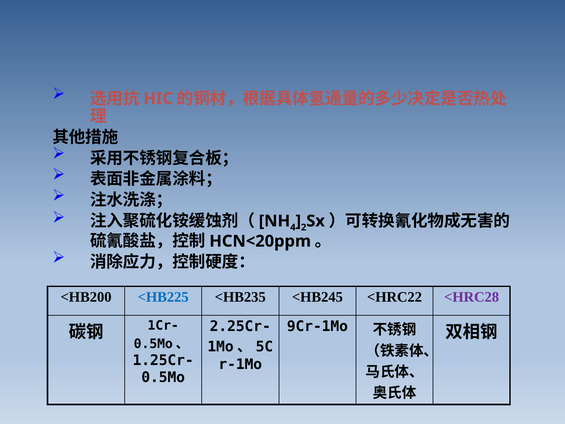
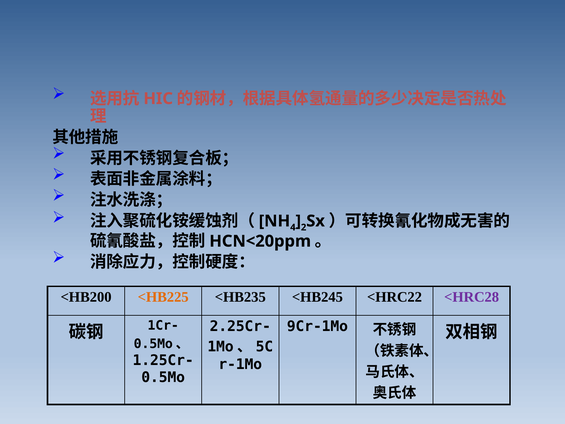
<HB225 colour: blue -> orange (163, 297)
